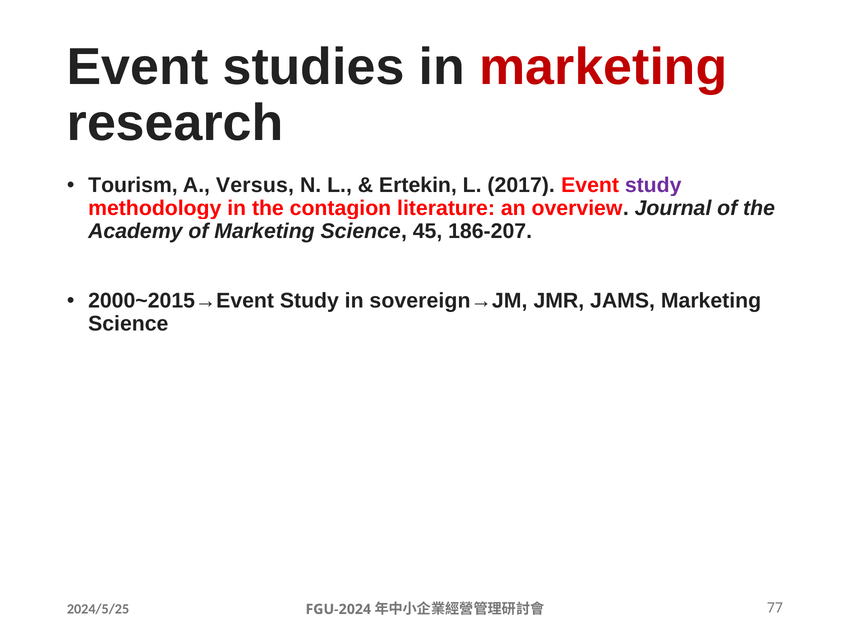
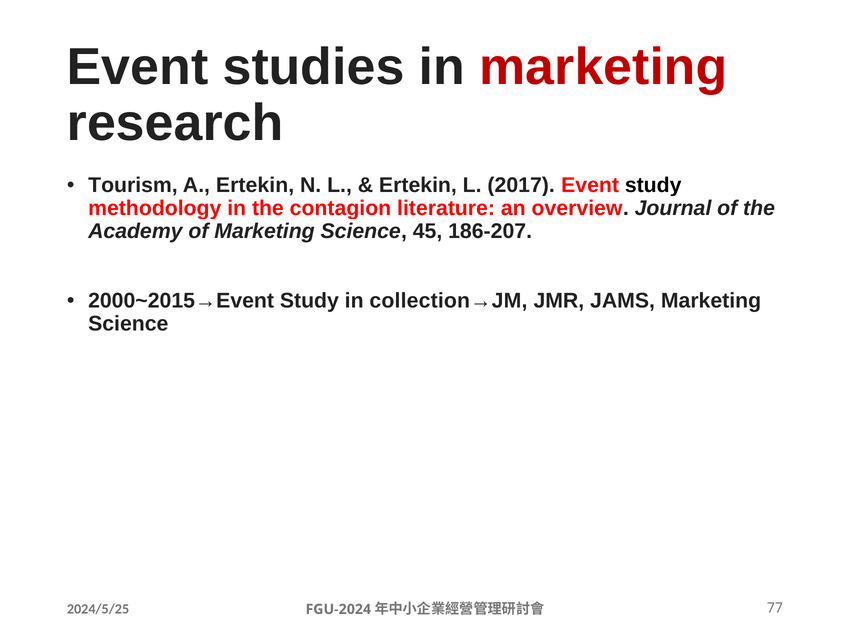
A Versus: Versus -> Ertekin (255, 185)
study colour: purple -> black (653, 185)
sovereign→JM: sovereign→JM -> collection→JM (448, 301)
